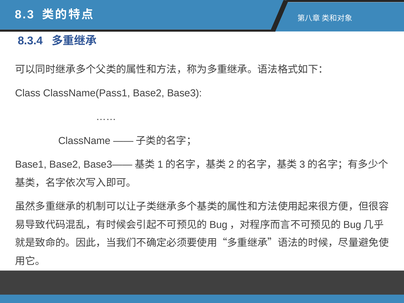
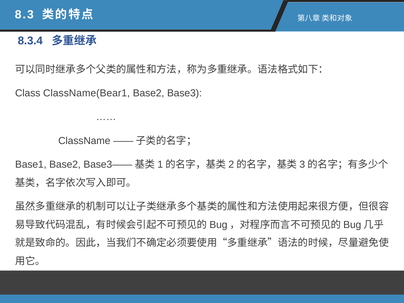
ClassName(Pass1: ClassName(Pass1 -> ClassName(Bear1 (87, 93)
